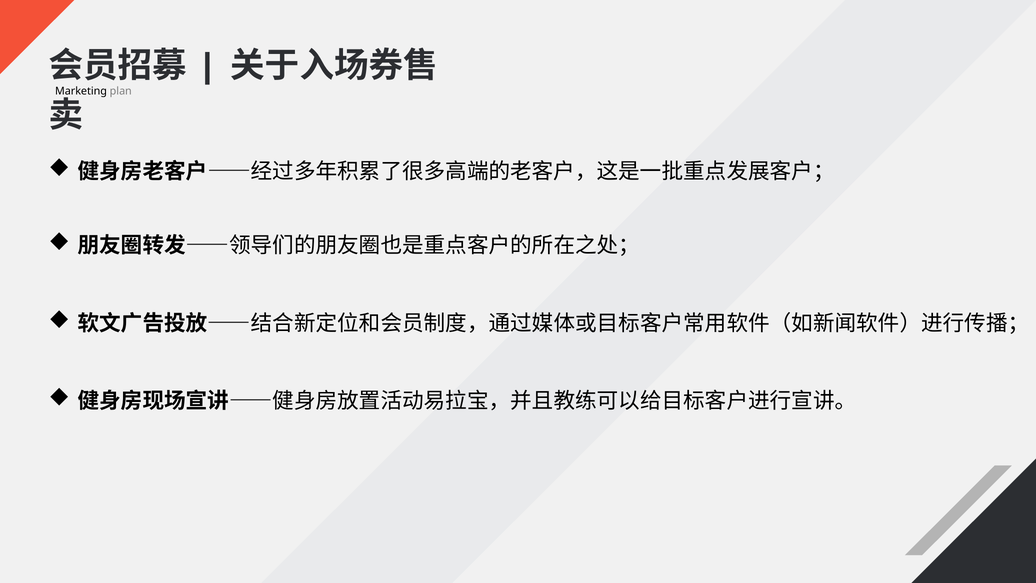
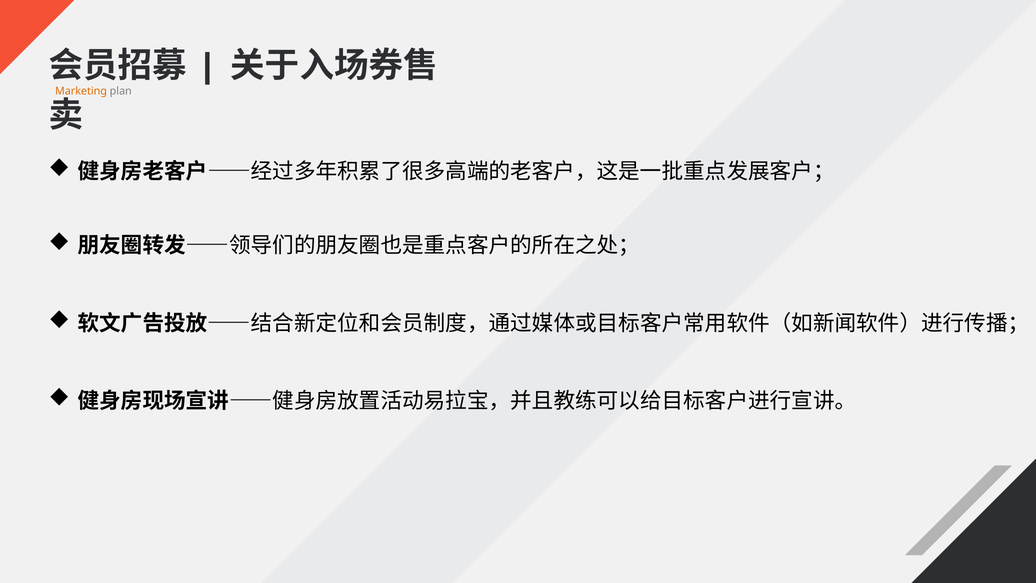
Marketing colour: black -> orange (81, 91)
